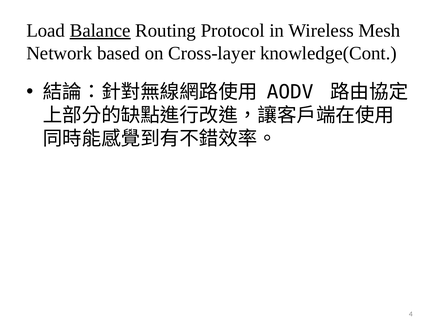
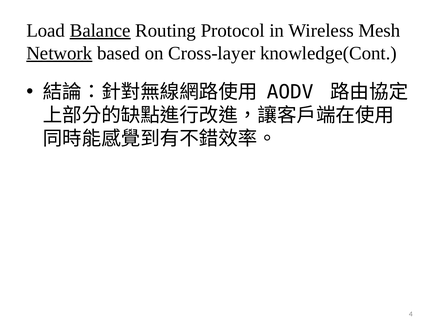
Network underline: none -> present (59, 53)
